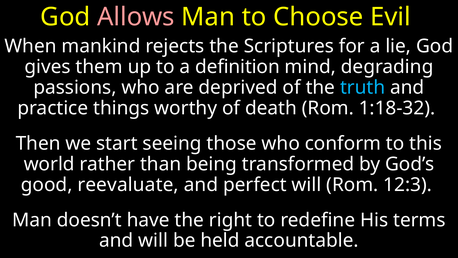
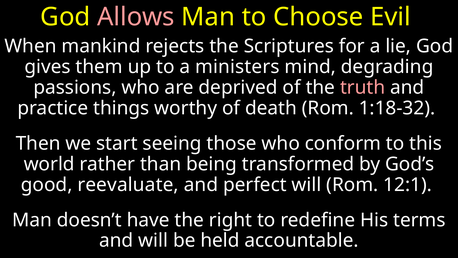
definition: definition -> ministers (237, 67)
truth colour: light blue -> pink (363, 87)
12:3: 12:3 -> 12:1 (408, 184)
